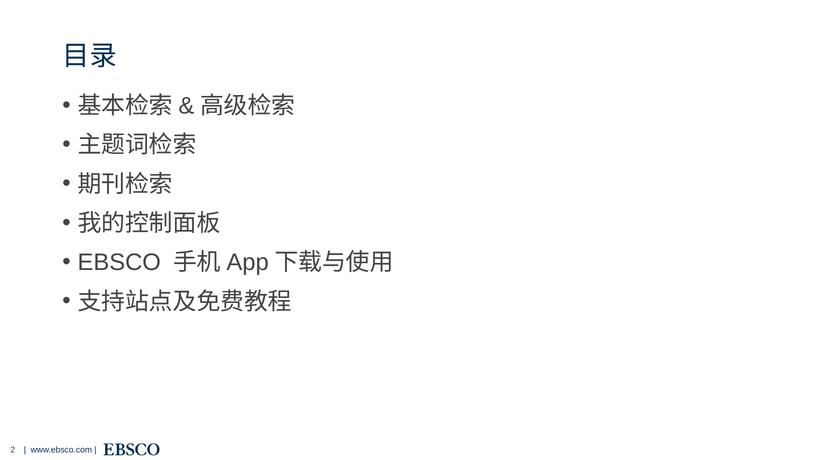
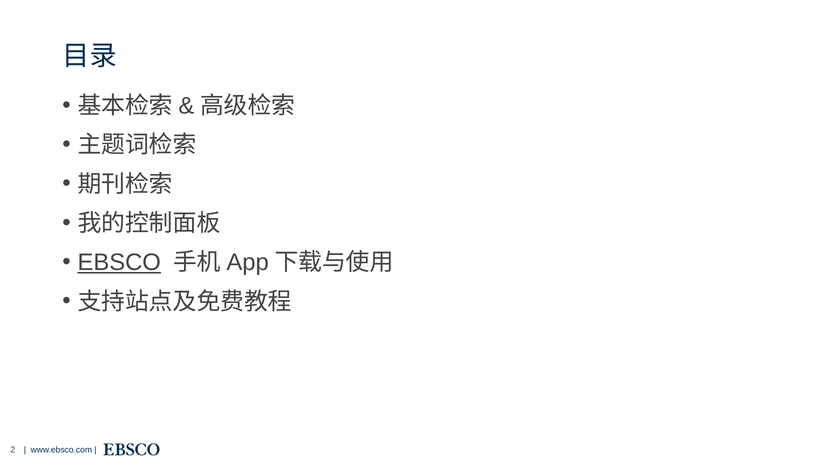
EBSCO underline: none -> present (119, 262)
